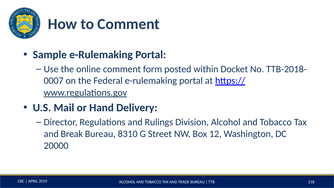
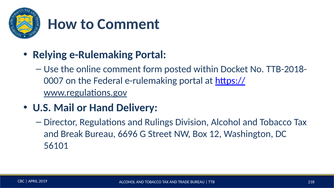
Sample: Sample -> Relying (50, 55)
8310: 8310 -> 6696 (128, 134)
20000: 20000 -> 56101 (56, 145)
